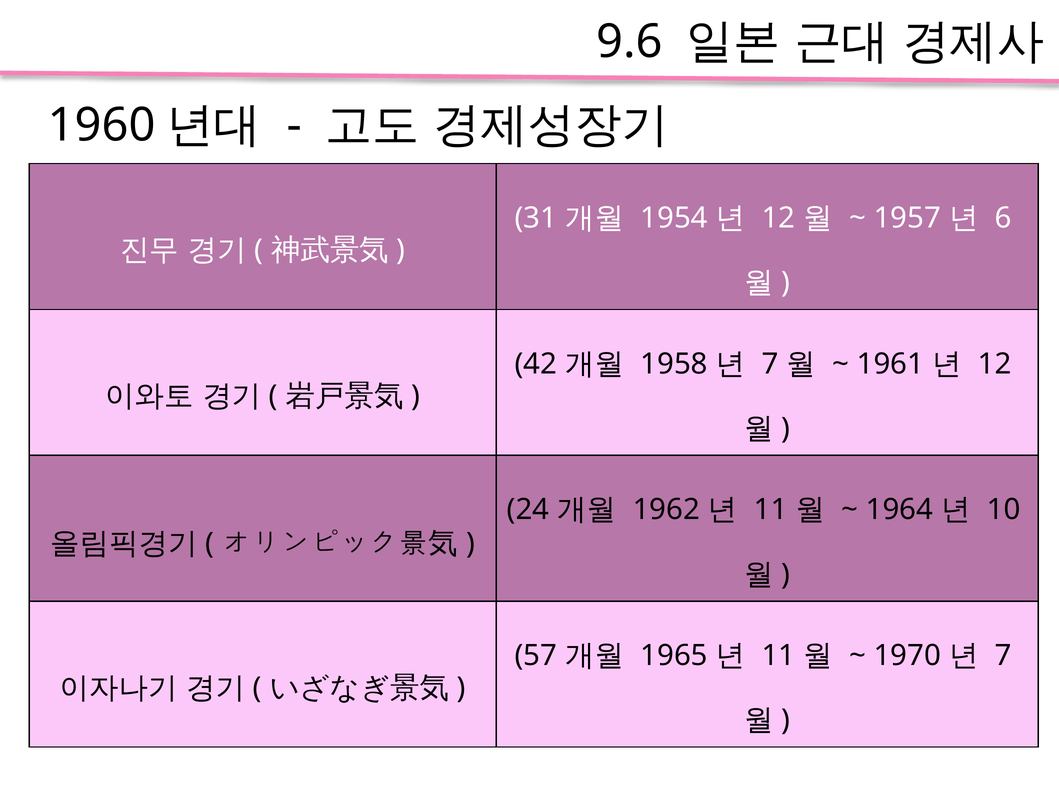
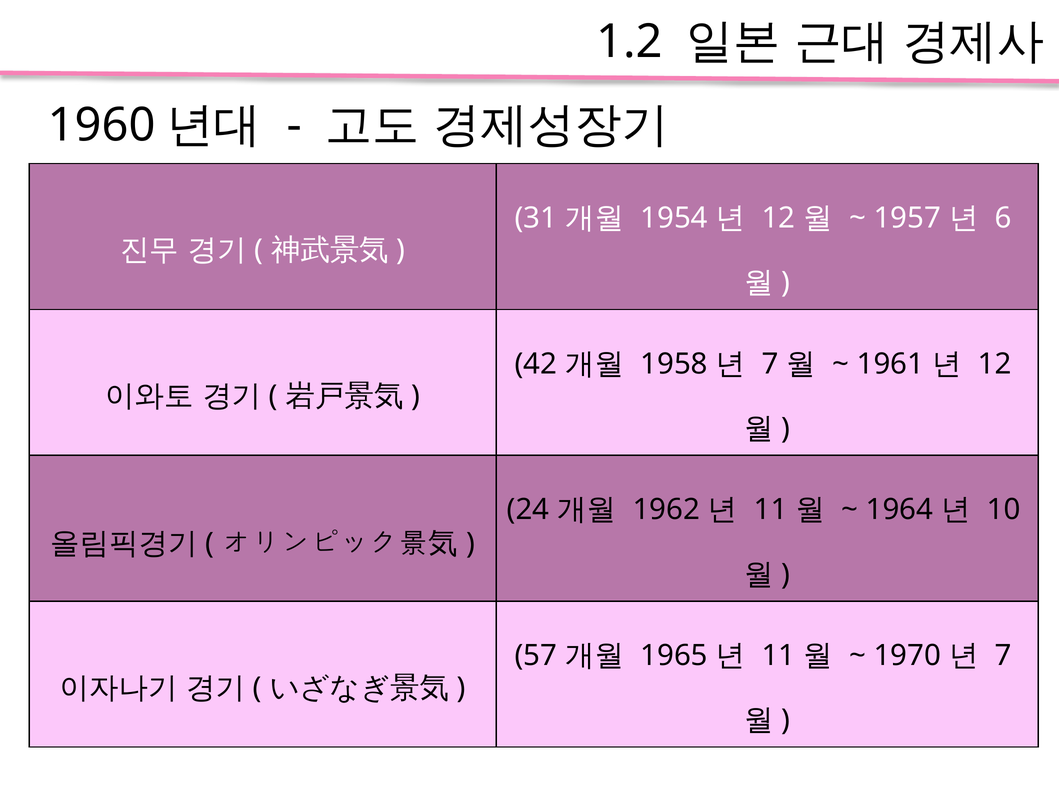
9.6: 9.6 -> 1.2 (630, 42)
